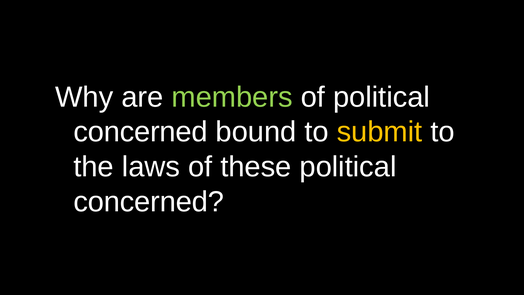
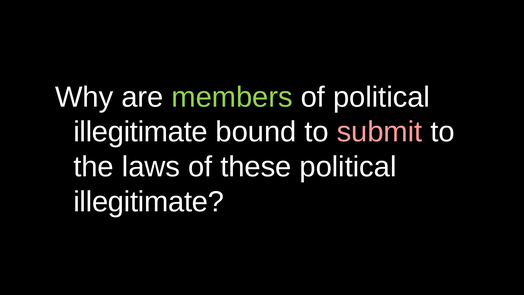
concerned: concerned -> illegitimate (141, 132)
submit colour: yellow -> pink (380, 132)
concerned: concerned -> illegitimate (149, 202)
